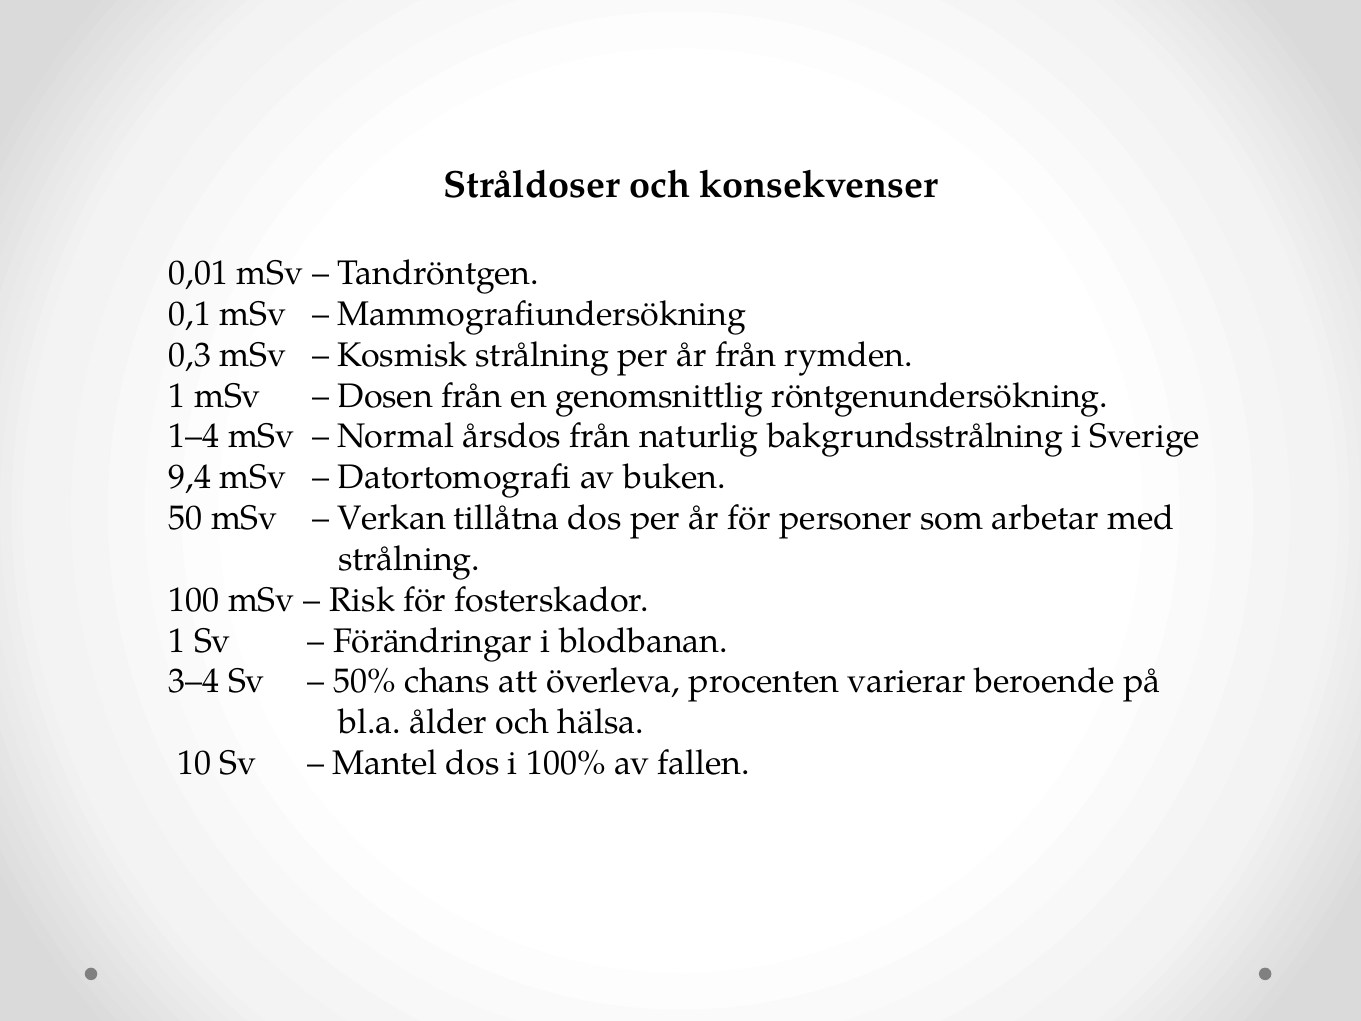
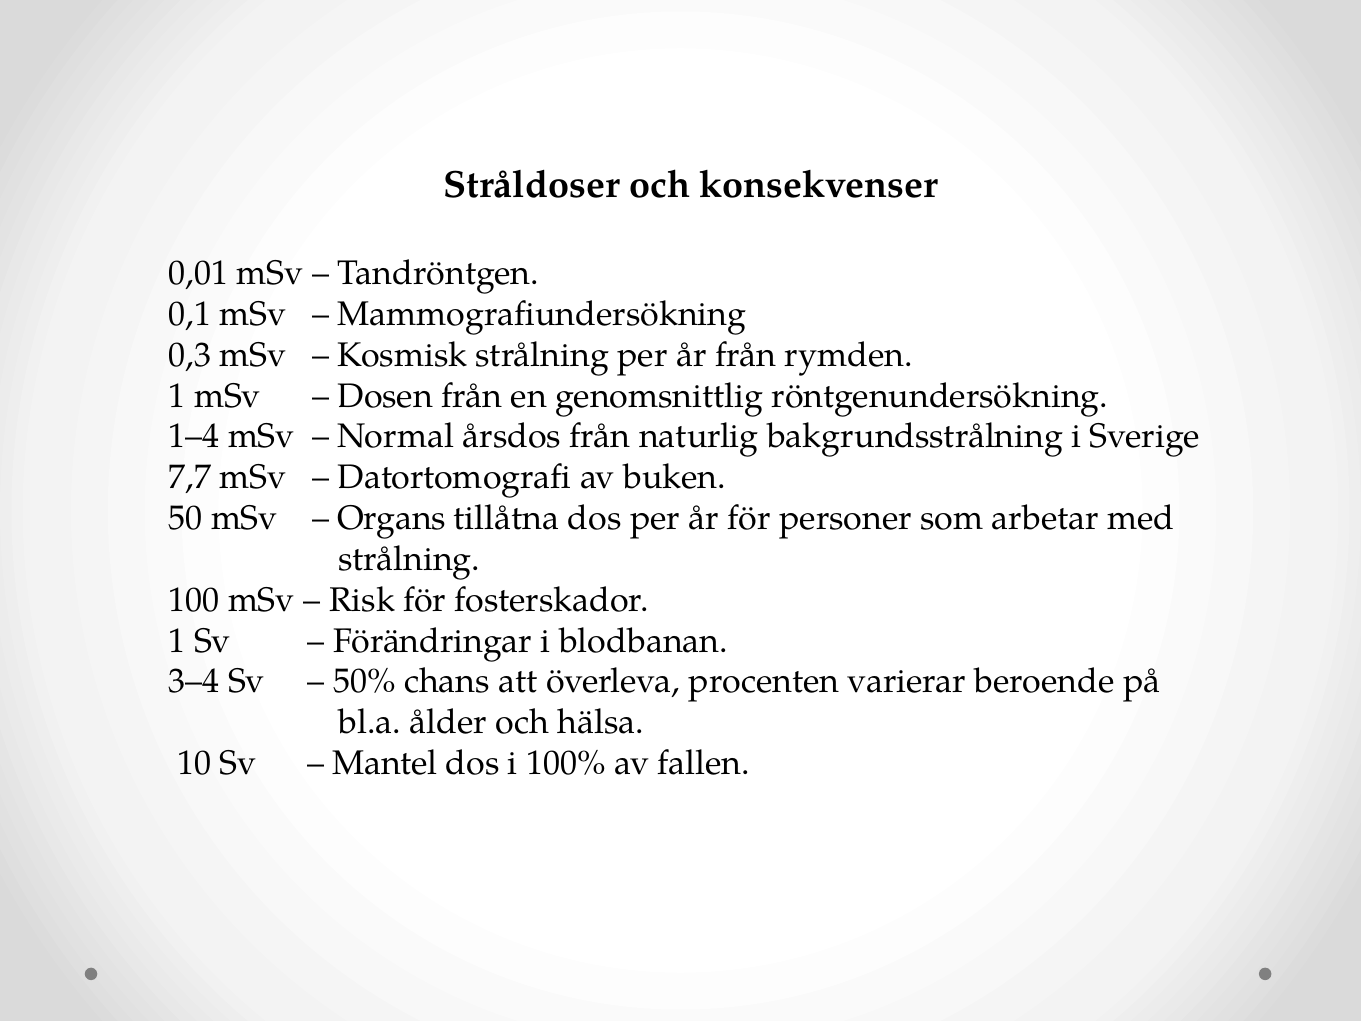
9,4: 9,4 -> 7,7 (190, 477)
Verkan: Verkan -> Organs (392, 518)
